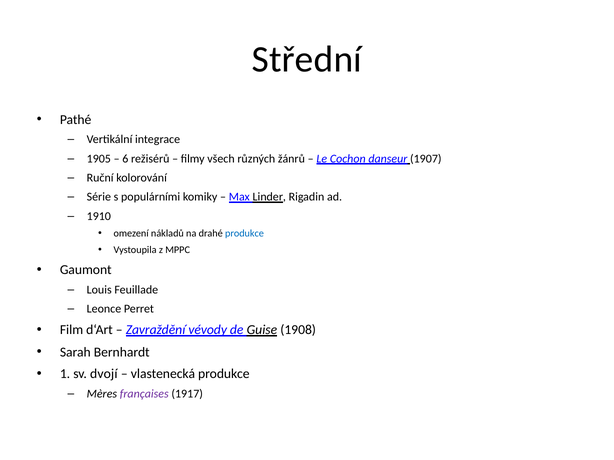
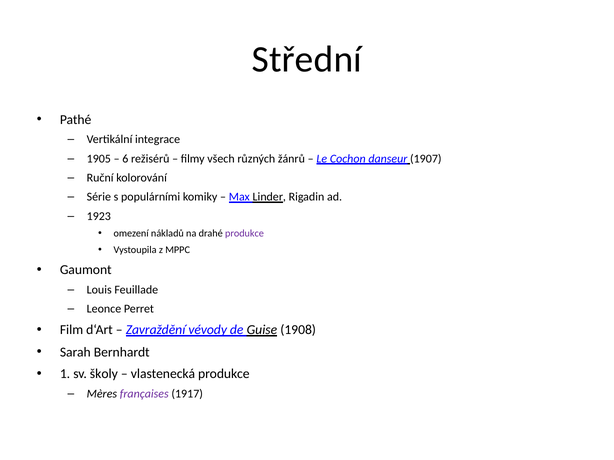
1910: 1910 -> 1923 (99, 217)
produkce colour: blue -> purple (244, 234)
dvojí: dvojí -> školy (104, 374)
